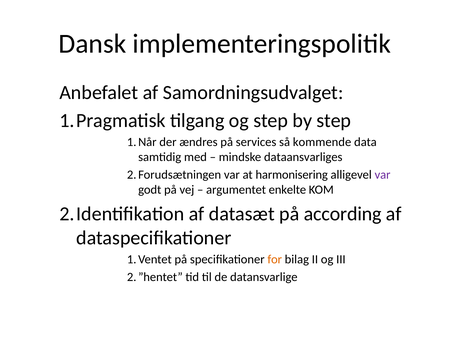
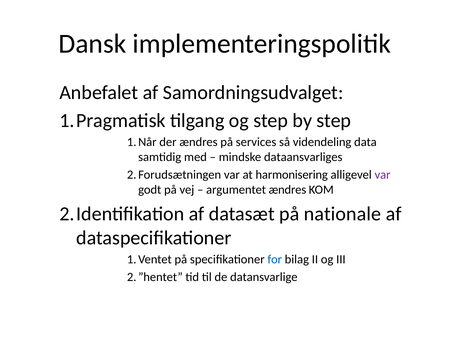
kommende: kommende -> videndeling (322, 142)
argumentet enkelte: enkelte -> ændres (287, 189)
according: according -> nationale (343, 213)
for colour: orange -> blue (275, 259)
